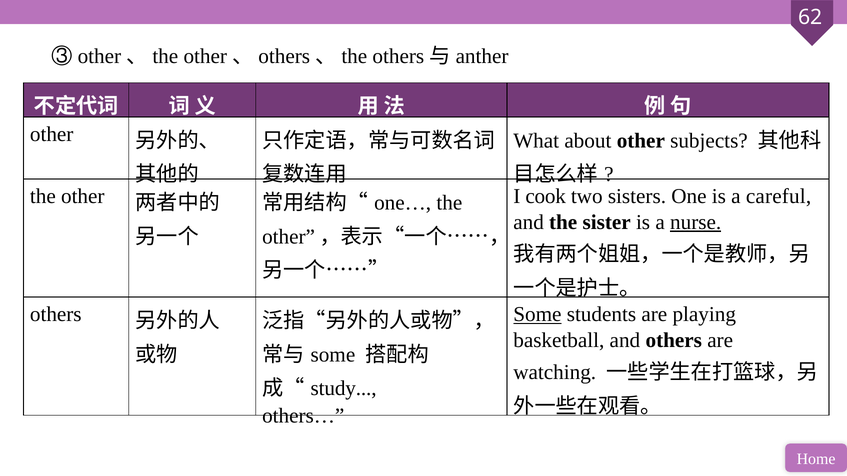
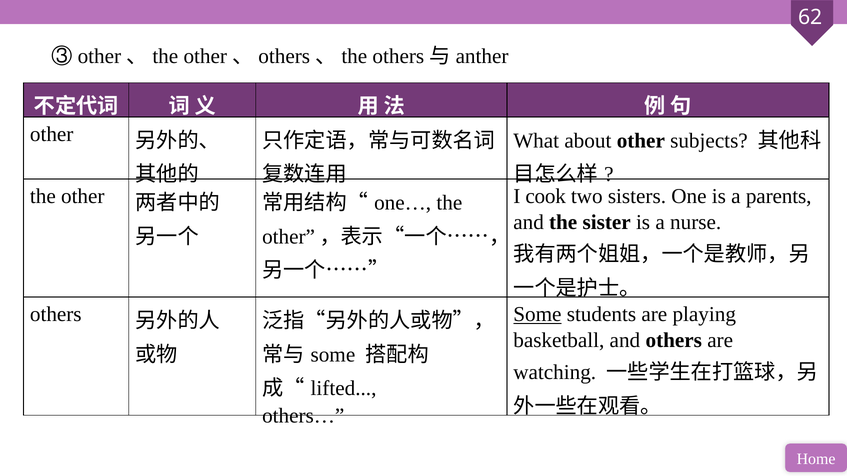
careful: careful -> parents (779, 197)
nurse underline: present -> none (696, 222)
study: study -> lifted (344, 389)
